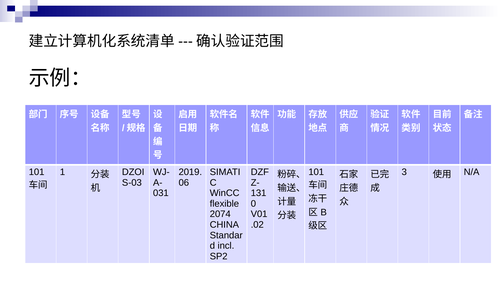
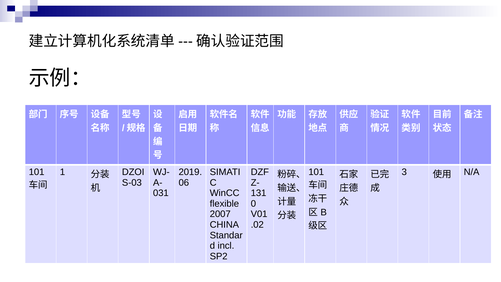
2074: 2074 -> 2007 (220, 214)
